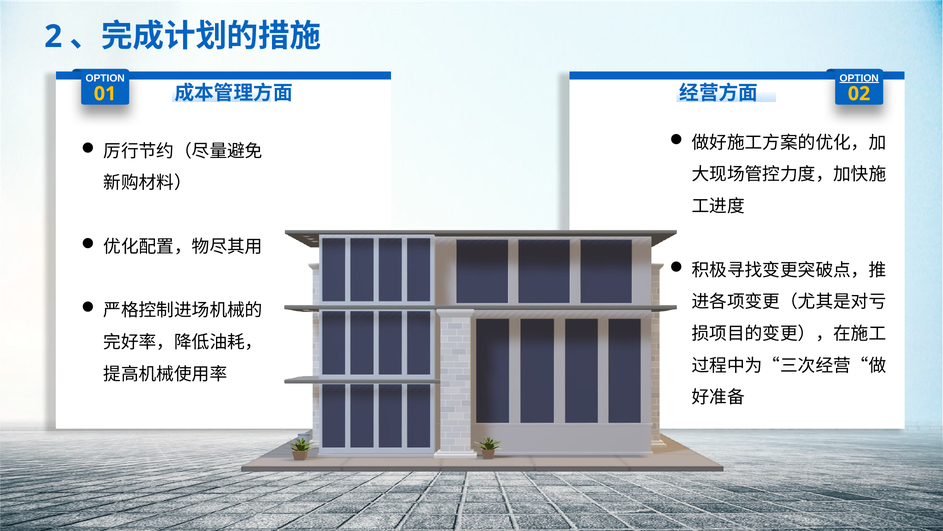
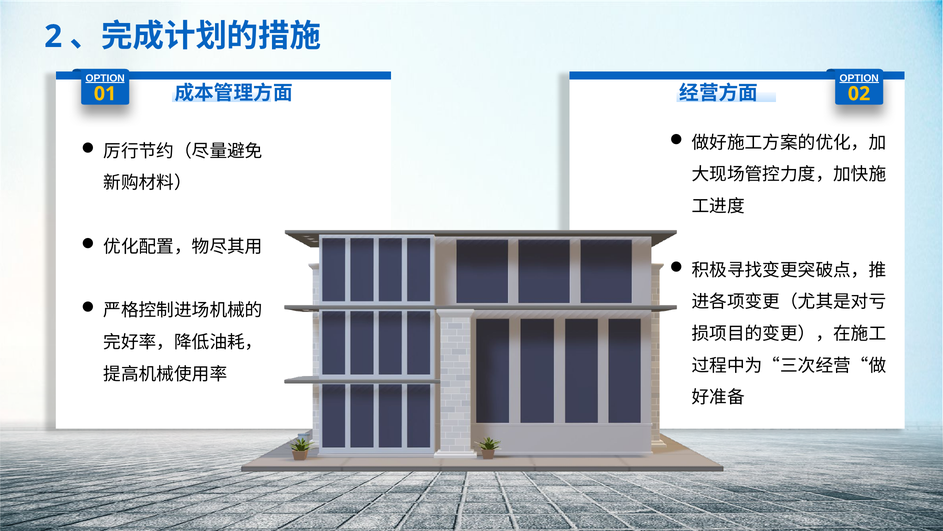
OPTION underline: none -> present (105, 78)
